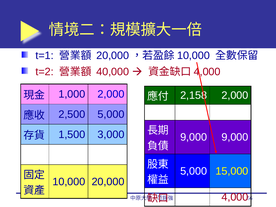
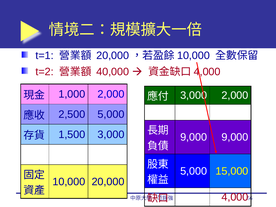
2,158: 2,158 -> 3,000 (194, 95)
